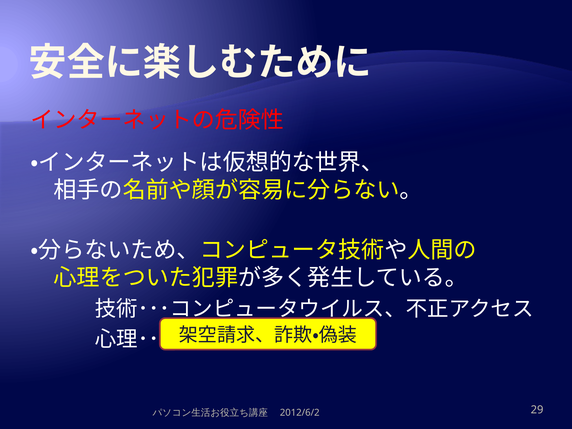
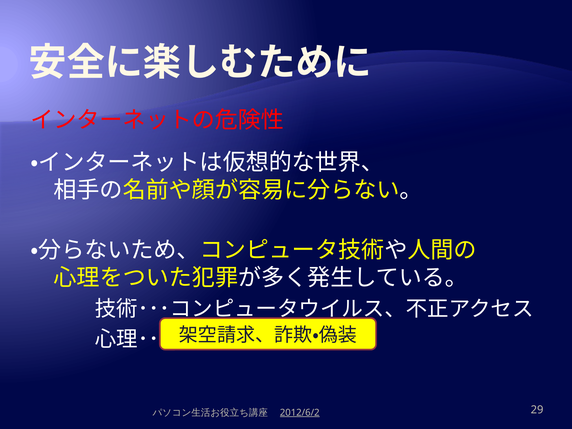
2012/6/2 underline: none -> present (300, 413)
